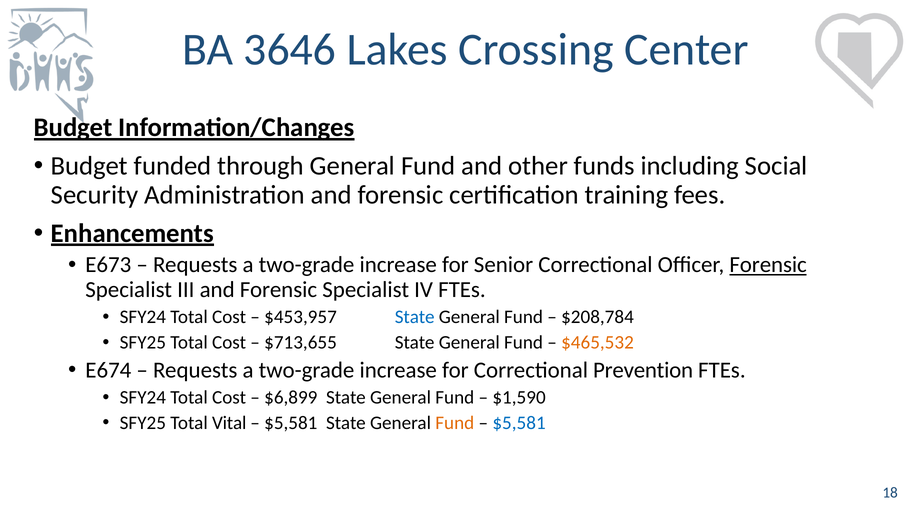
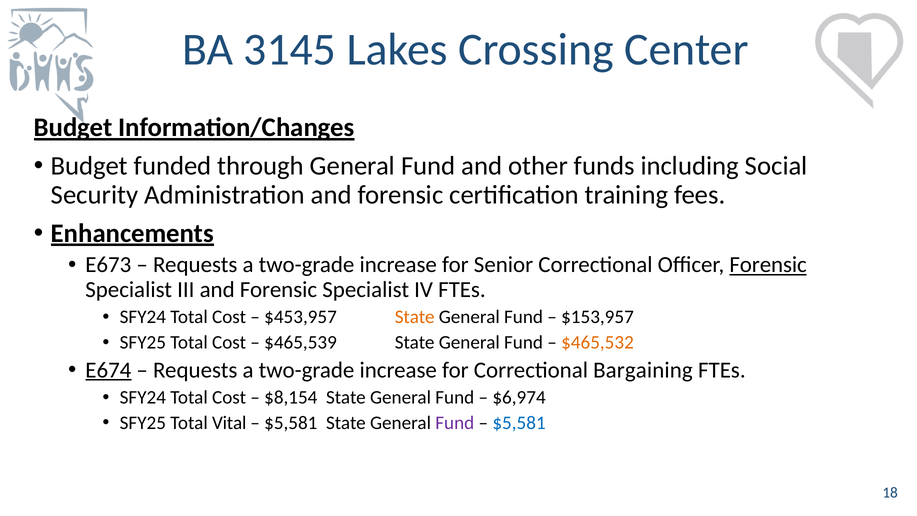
3646: 3646 -> 3145 (290, 50)
State colour: blue -> orange (415, 317)
$208,784: $208,784 -> $153,957 (597, 317)
$713,655: $713,655 -> $465,539 (301, 342)
E674 underline: none -> present (108, 370)
Prevention: Prevention -> Bargaining (643, 370)
$6,899: $6,899 -> $8,154 (291, 397)
$1,590: $1,590 -> $6,974 (519, 397)
Fund colour: orange -> purple (455, 423)
